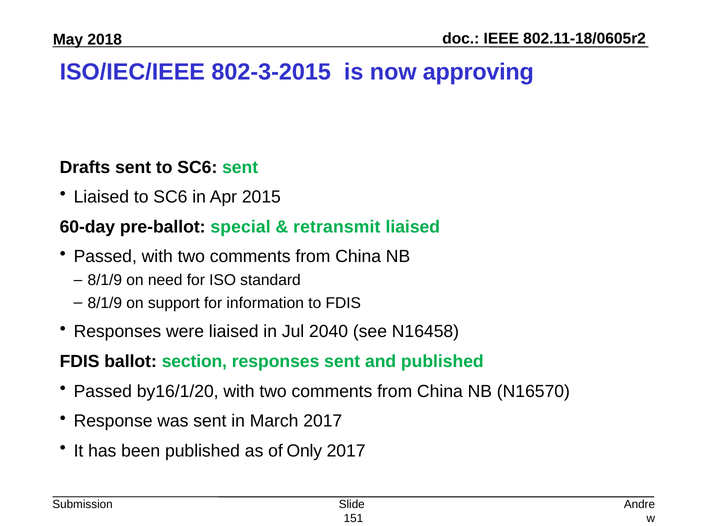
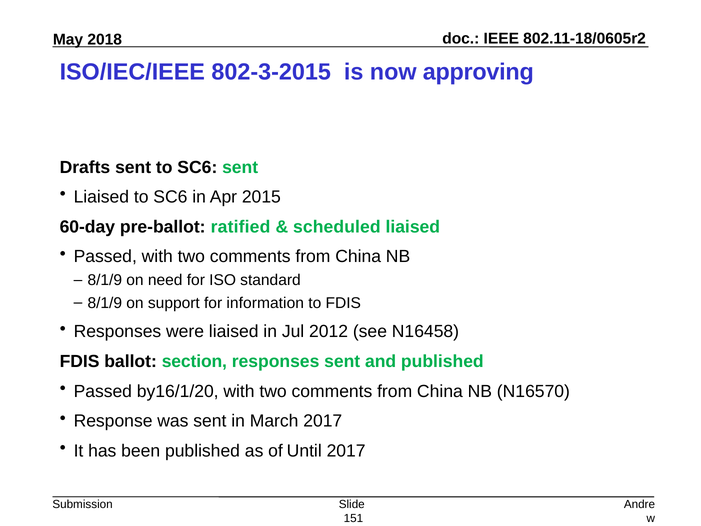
special: special -> ratified (241, 227)
retransmit: retransmit -> scheduled (337, 227)
2040: 2040 -> 2012 (329, 332)
Only: Only -> Until (304, 451)
